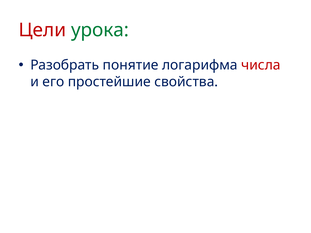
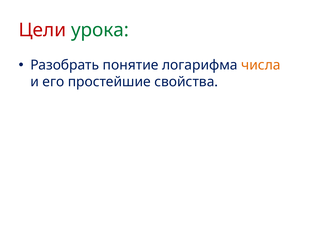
числа colour: red -> orange (261, 65)
